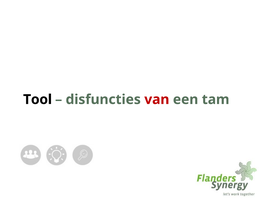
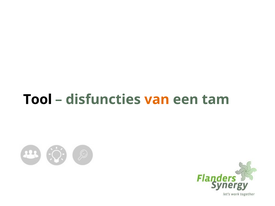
van colour: red -> orange (157, 100)
